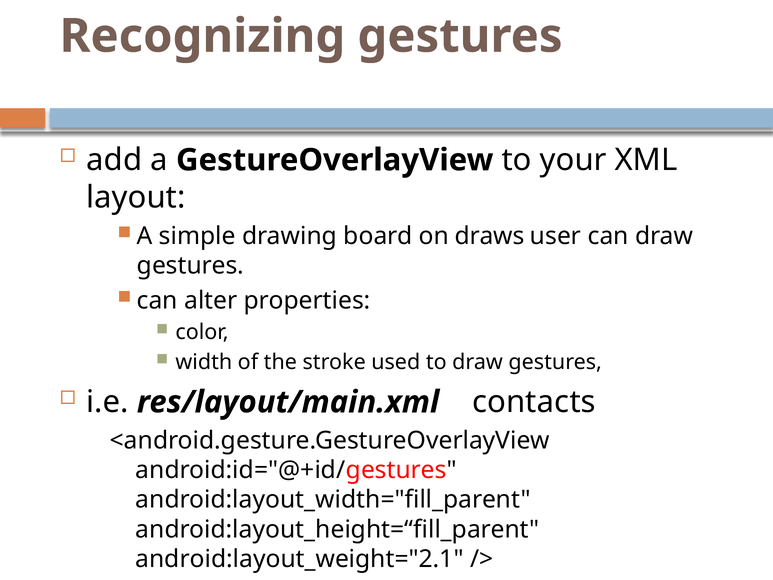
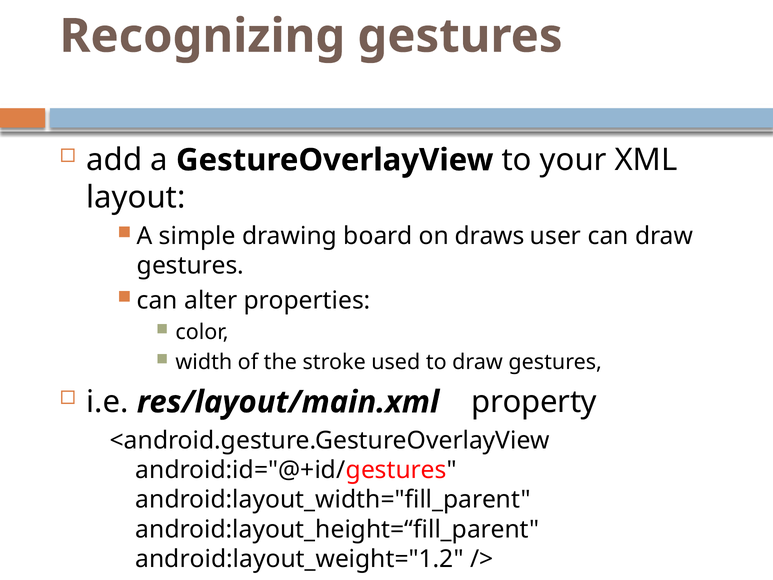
contacts: contacts -> property (534, 402)
android:layout_weight="2.1: android:layout_weight="2.1 -> android:layout_weight="1.2 (300, 559)
